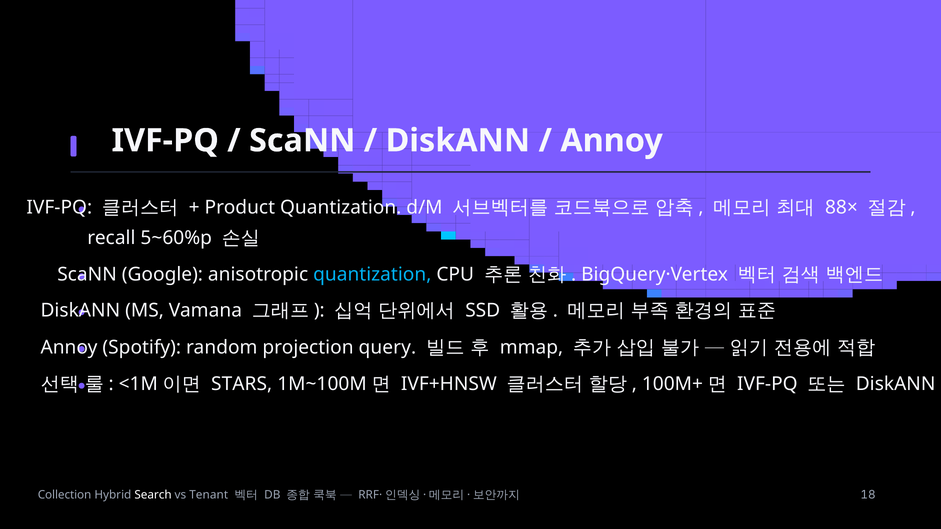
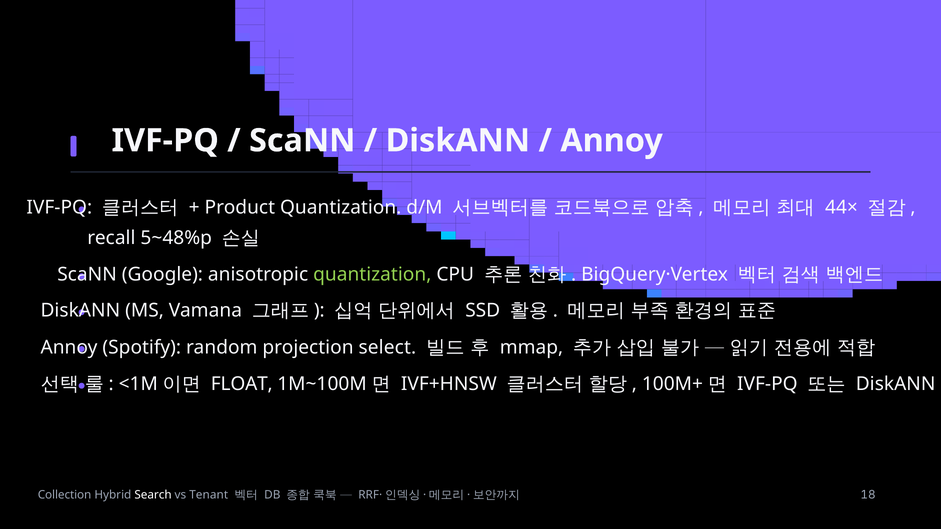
88×: 88× -> 44× (841, 208)
5~60%p: 5~60%p -> 5~48%p (176, 238)
quantization colour: light blue -> light green (372, 275)
query: query -> select (387, 347)
STARS: STARS -> FLOAT (242, 384)
